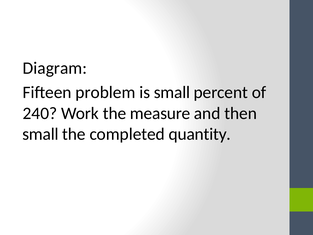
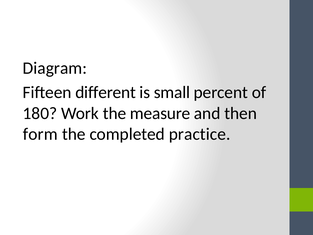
problem: problem -> different (106, 92)
240: 240 -> 180 (40, 113)
small: small -> form (40, 134)
quantity: quantity -> practice (200, 134)
